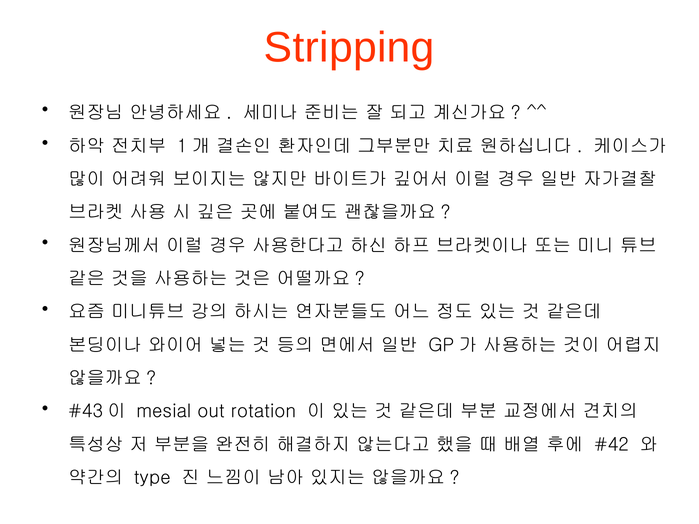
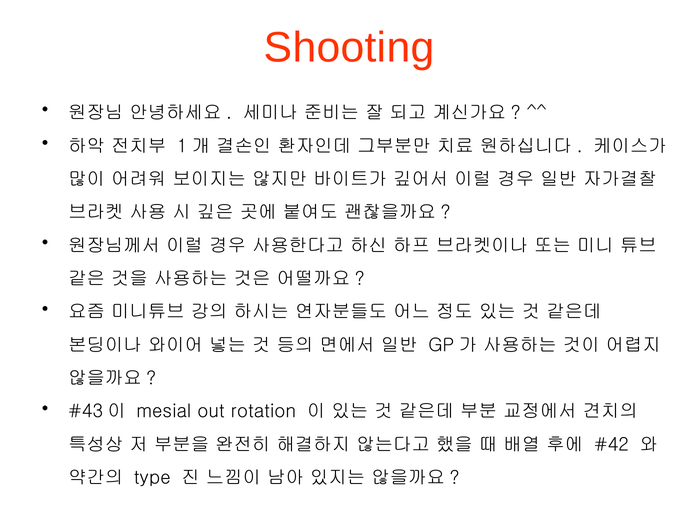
Stripping: Stripping -> Shooting (349, 48)
